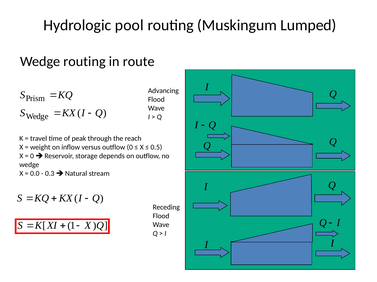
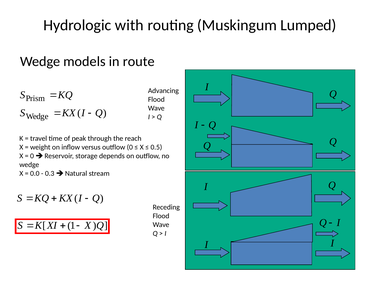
pool: pool -> with (129, 25)
Wedge routing: routing -> models (85, 62)
